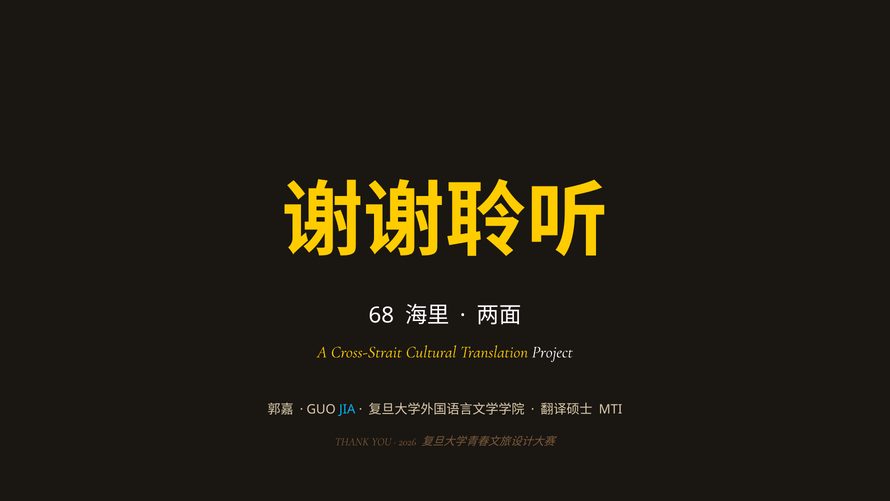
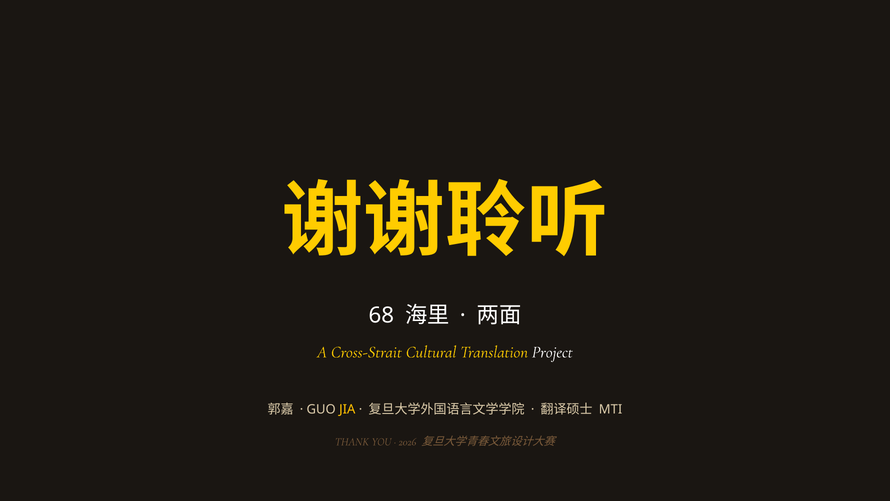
JIA colour: light blue -> yellow (347, 409)
